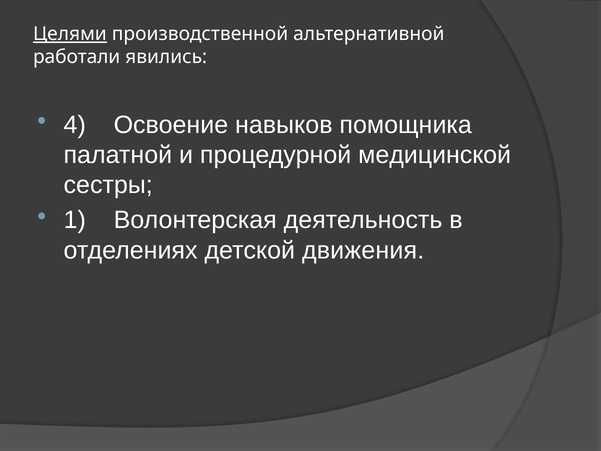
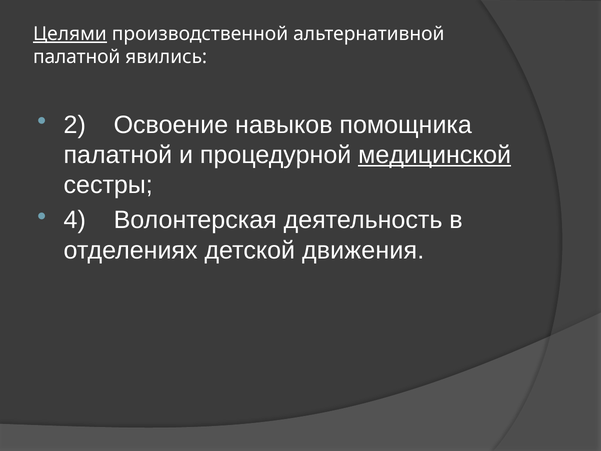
работали: работали -> палатной (77, 57)
4: 4 -> 2 (75, 125)
медицинской underline: none -> present (435, 155)
1: 1 -> 4 (75, 220)
